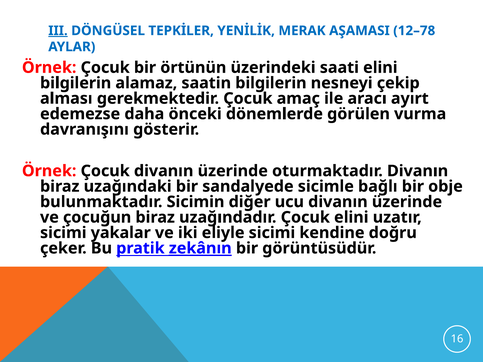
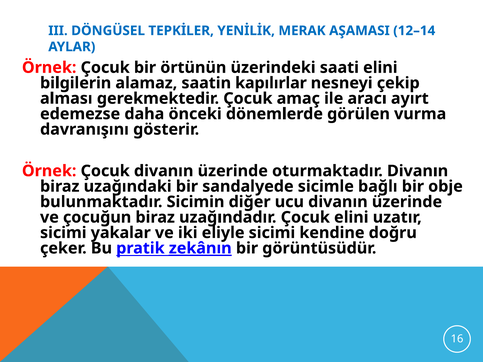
III underline: present -> none (58, 31)
12–78: 12–78 -> 12–14 (414, 31)
saatin bilgilerin: bilgilerin -> kapılırlar (271, 83)
